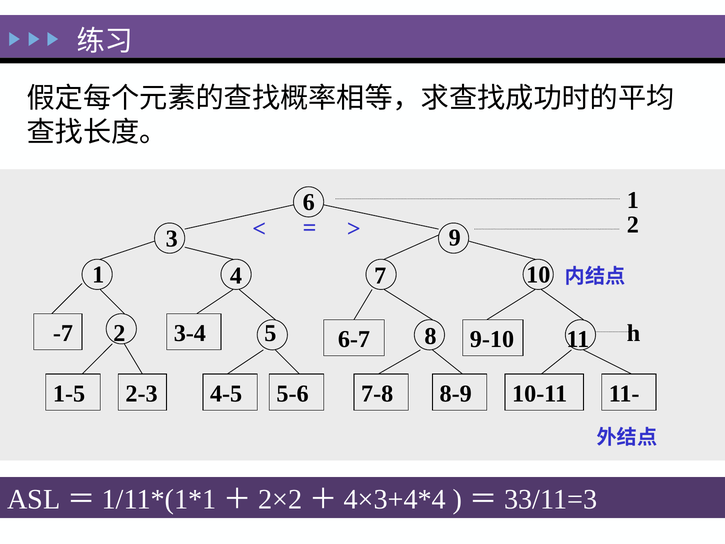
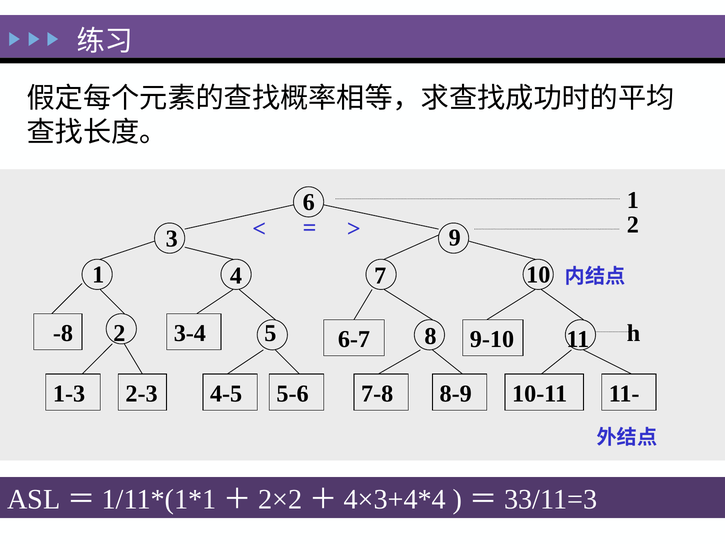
-7: -7 -> -8 (63, 333)
1-5: 1-5 -> 1-3 (69, 394)
